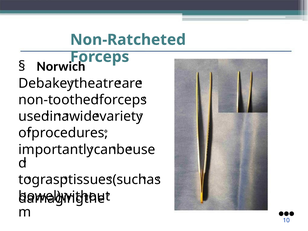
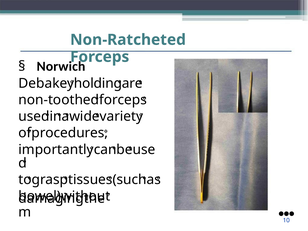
theatre: theatre -> holding (98, 83)
